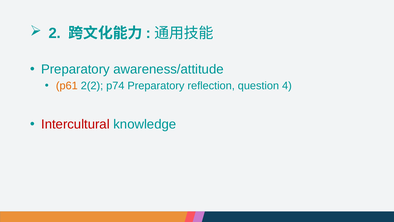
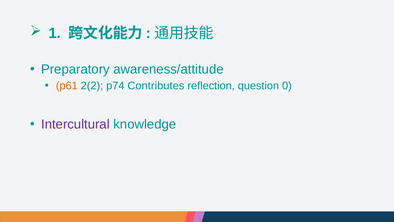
2: 2 -> 1 (55, 33)
p74 Preparatory: Preparatory -> Contributes (156, 86)
4: 4 -> 0 (287, 86)
Intercultural colour: red -> purple (75, 124)
